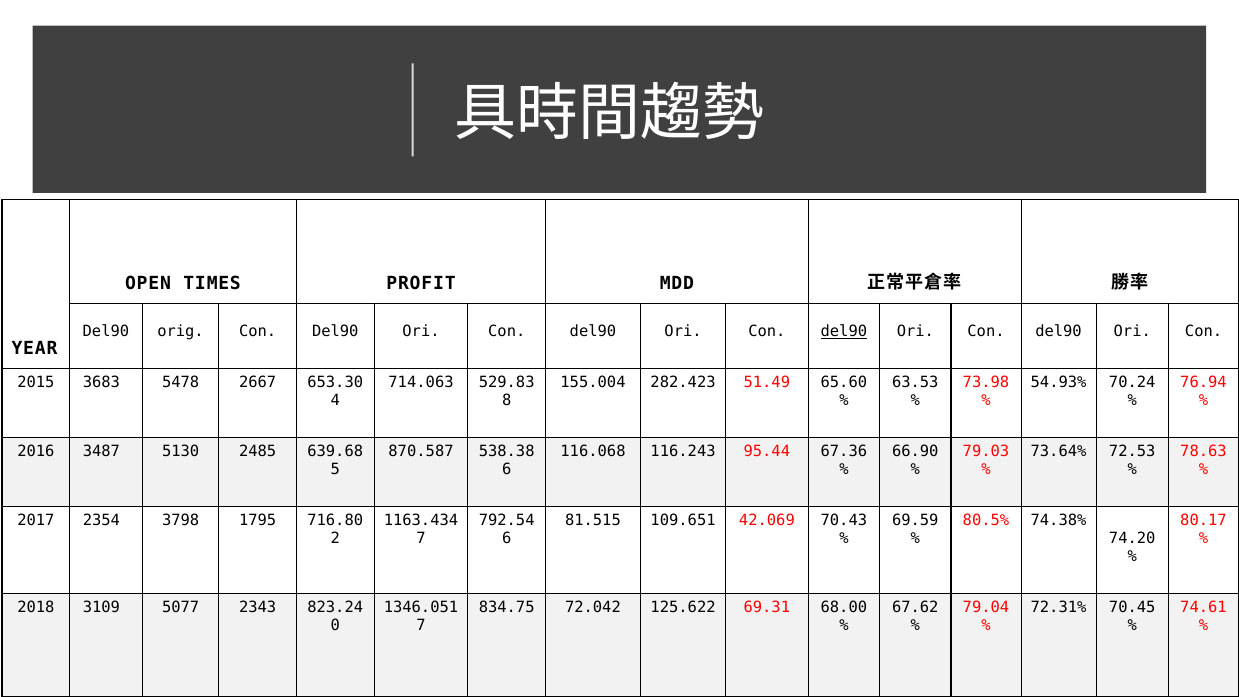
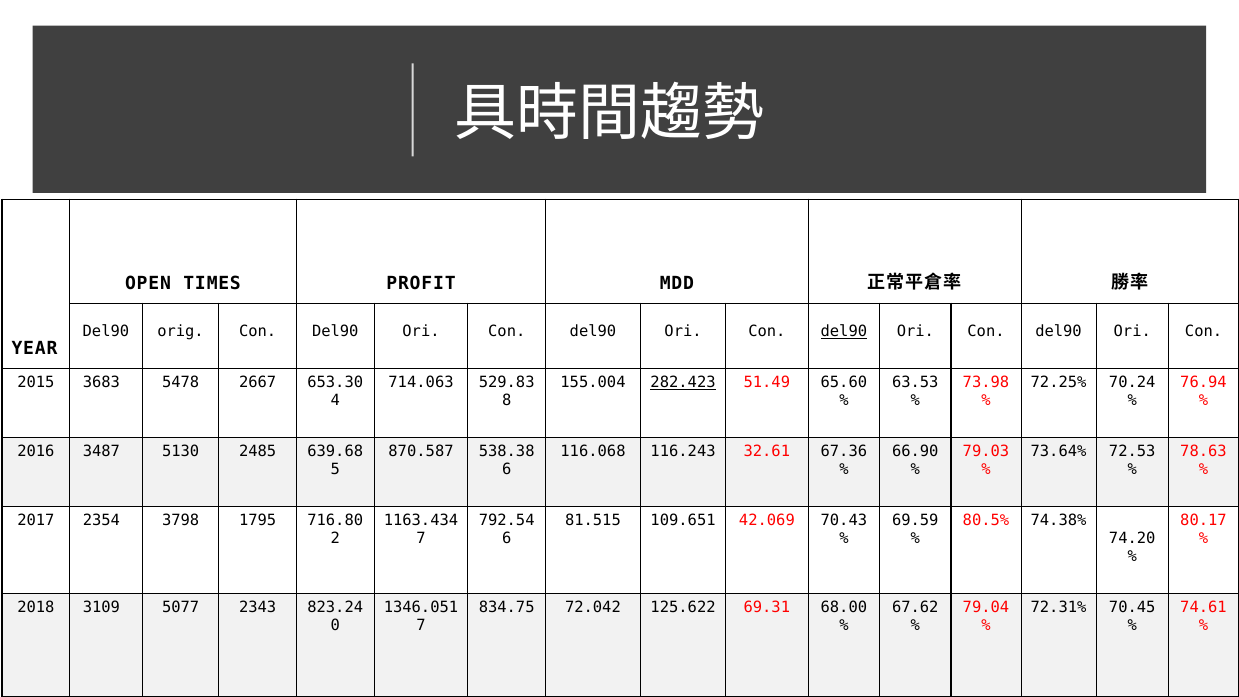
282.423 underline: none -> present (683, 383)
54.93%: 54.93% -> 72.25% (1059, 383)
95.44: 95.44 -> 32.61 (767, 451)
